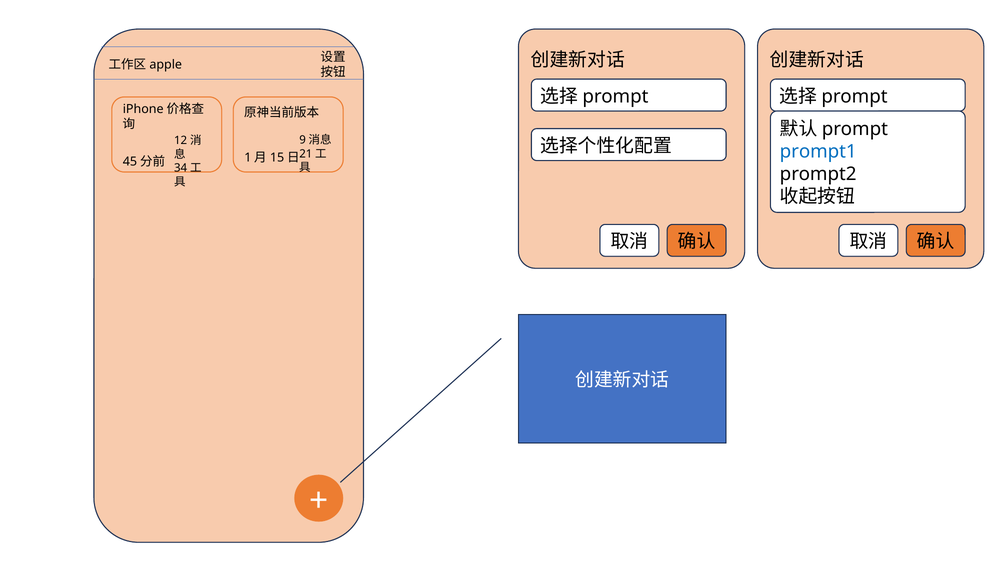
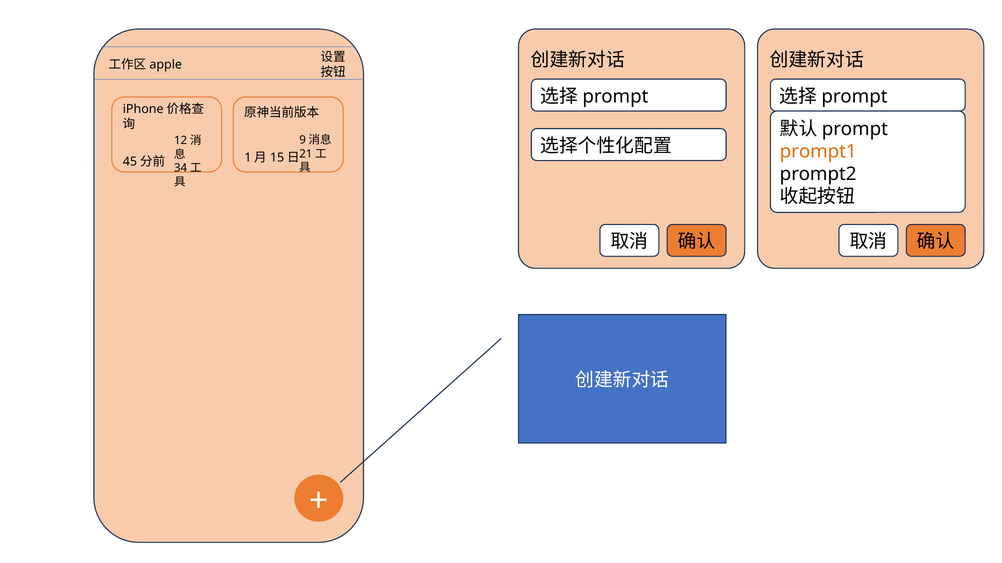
prompt1 colour: blue -> orange (818, 152)
